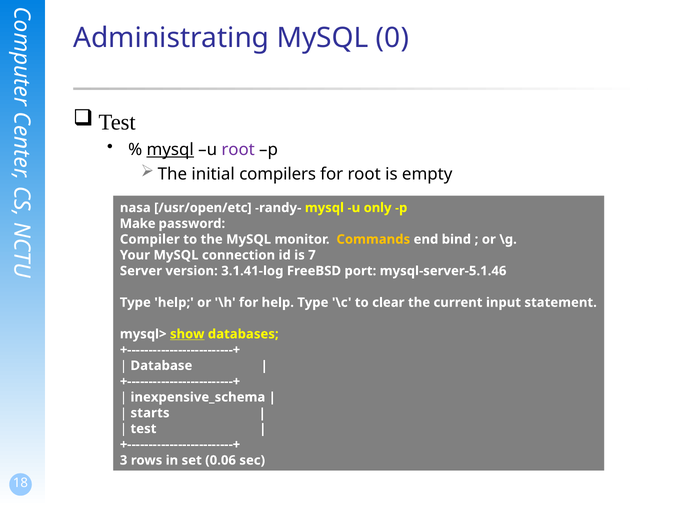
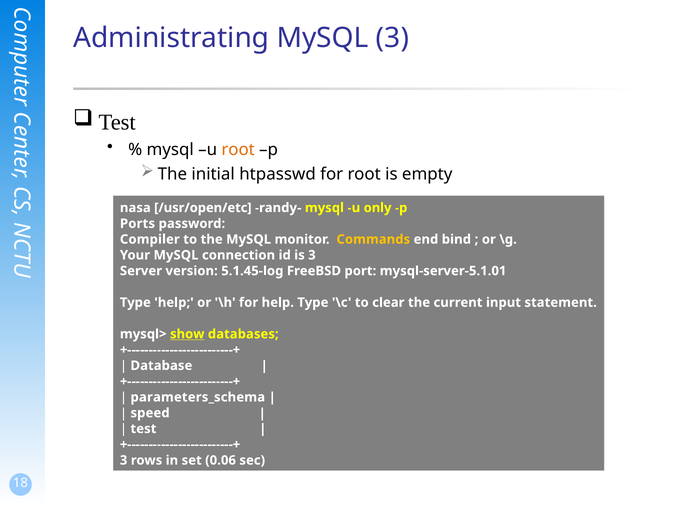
MySQL 0: 0 -> 3 (392, 38)
mysql underline: present -> none (170, 150)
root colour: purple -> orange (238, 150)
compilers: compilers -> htpasswd (278, 174)
Make: Make -> Ports (137, 224)
is 7: 7 -> 3 (312, 255)
3.1.41-log: 3.1.41-log -> 5.1.45-log (252, 271)
mysql-server-5.1.46: mysql-server-5.1.46 -> mysql-server-5.1.01 (443, 271)
inexpensive_schema: inexpensive_schema -> parameters_schema (198, 397)
starts: starts -> speed (150, 413)
